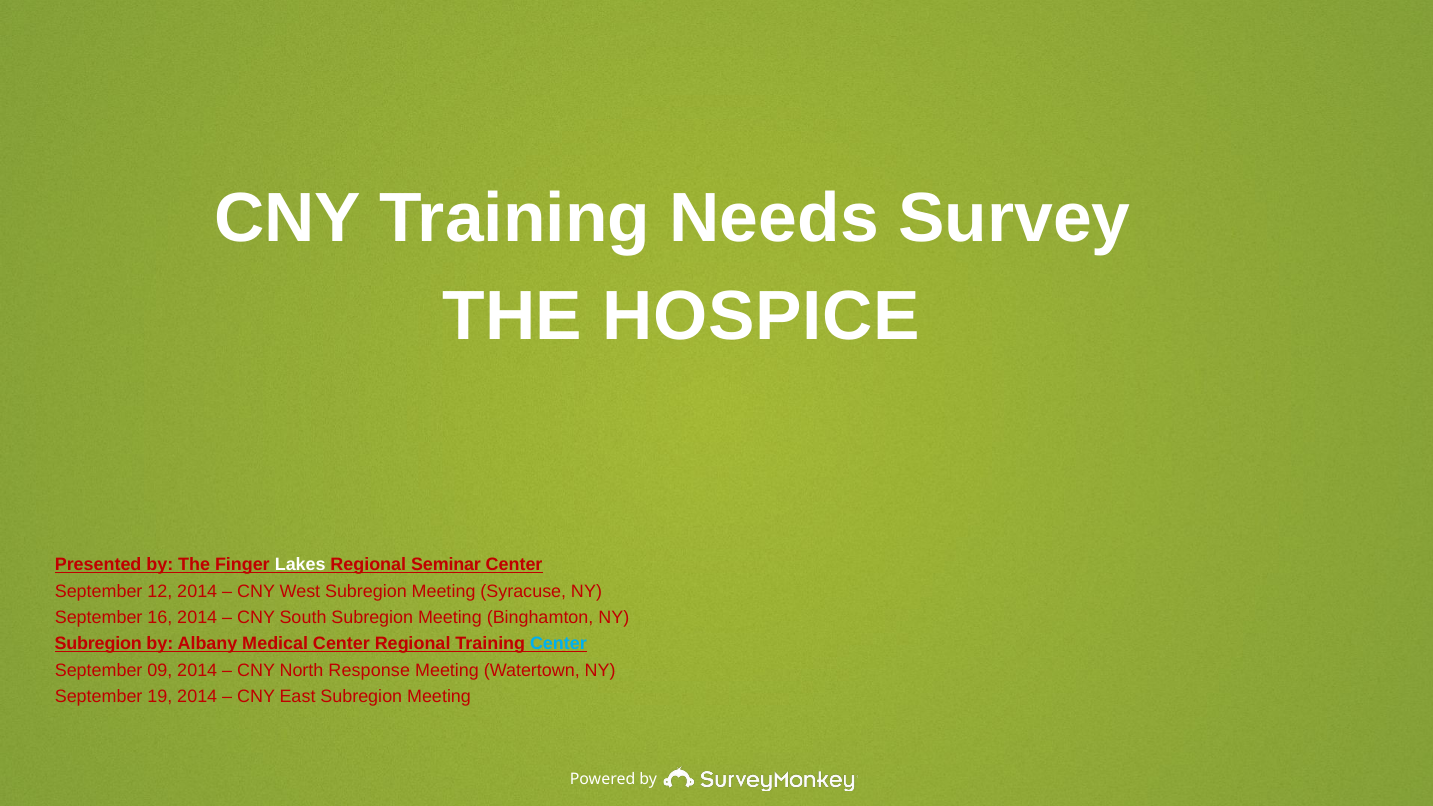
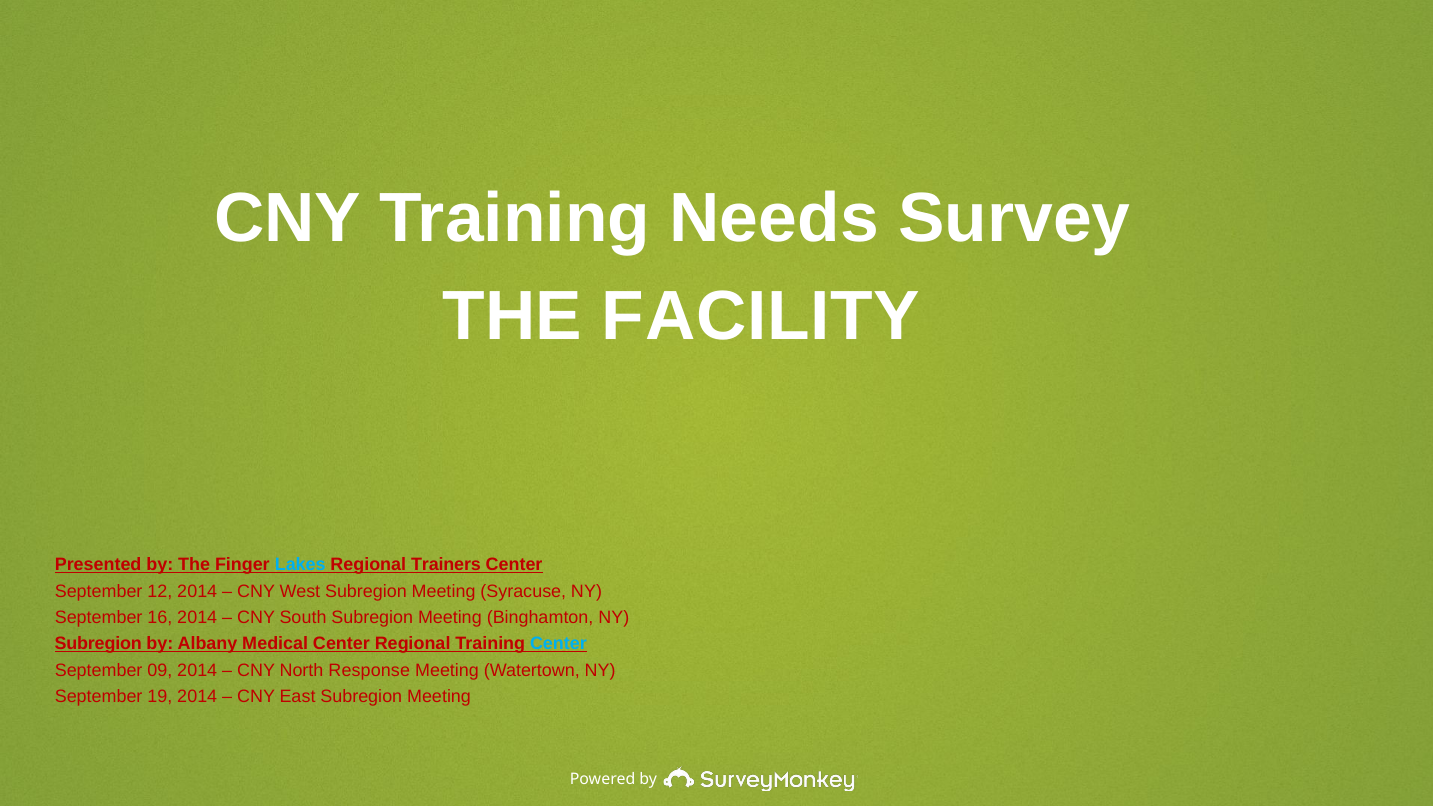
HOSPICE: HOSPICE -> FACILITY (761, 317)
Lakes colour: white -> light blue (300, 565)
Seminar: Seminar -> Trainers (446, 565)
